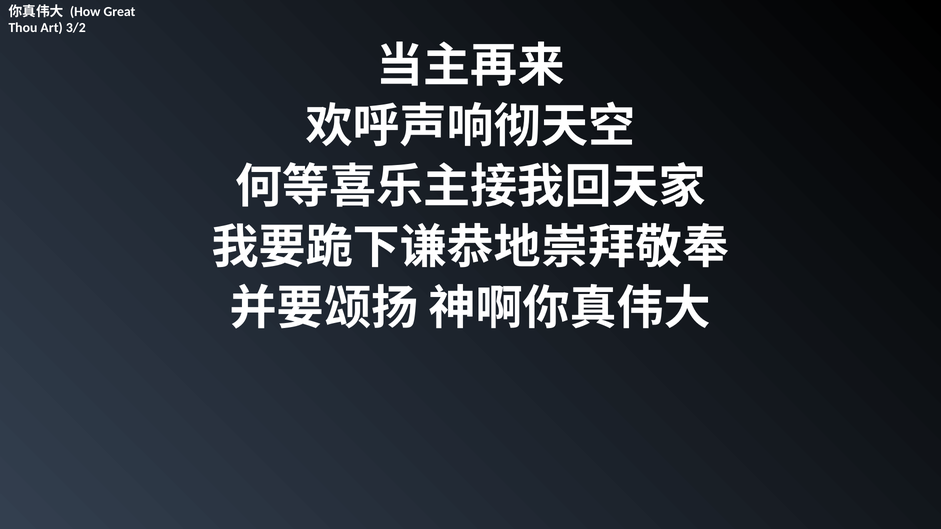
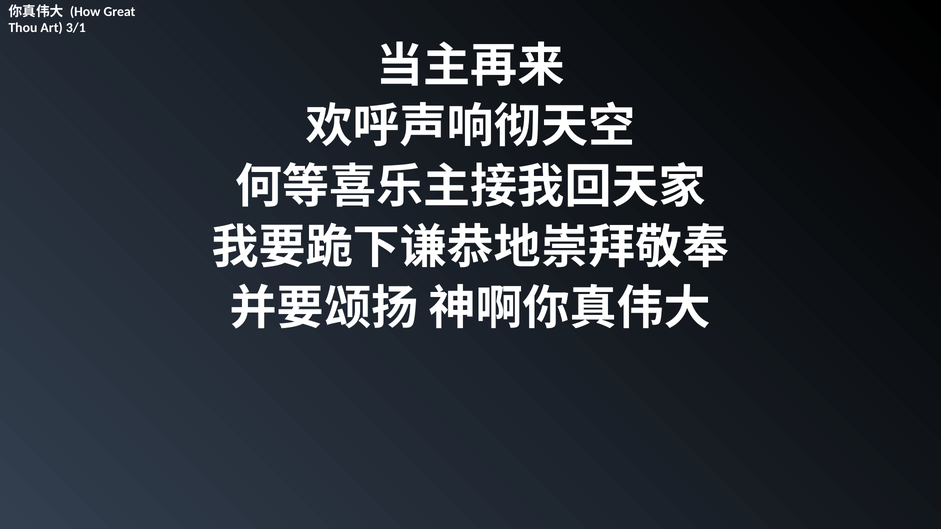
3/2: 3/2 -> 3/1 (76, 28)
